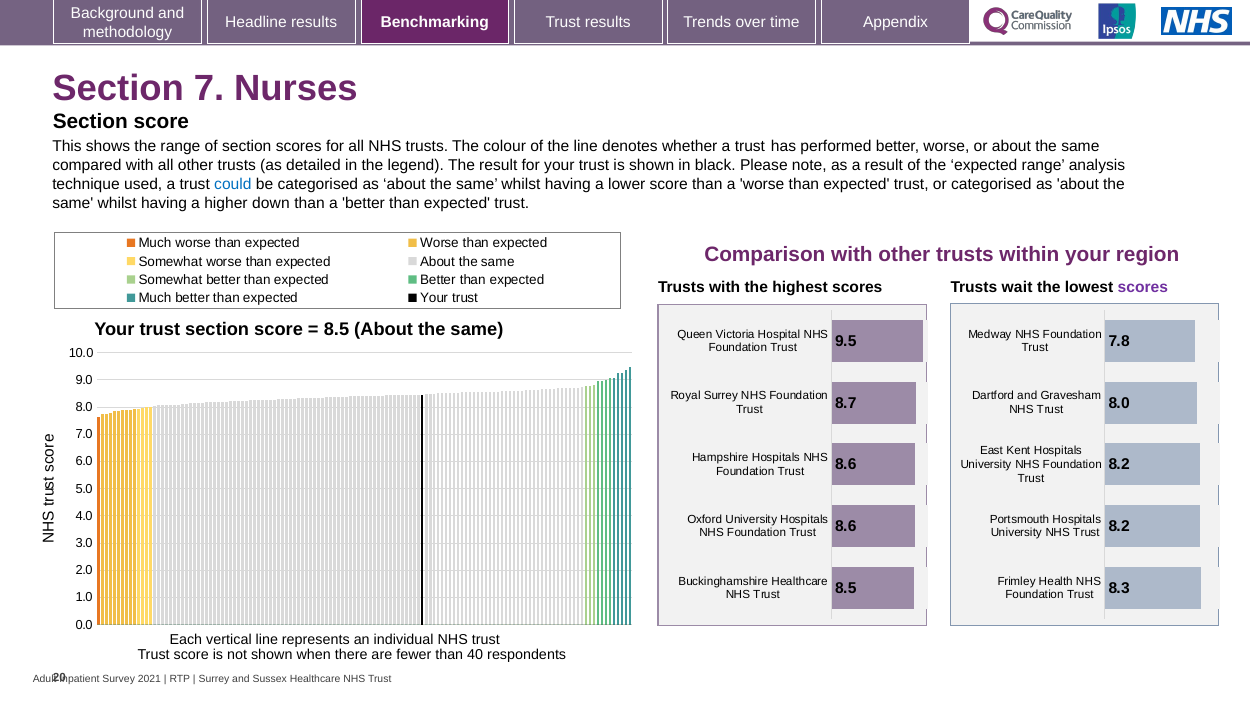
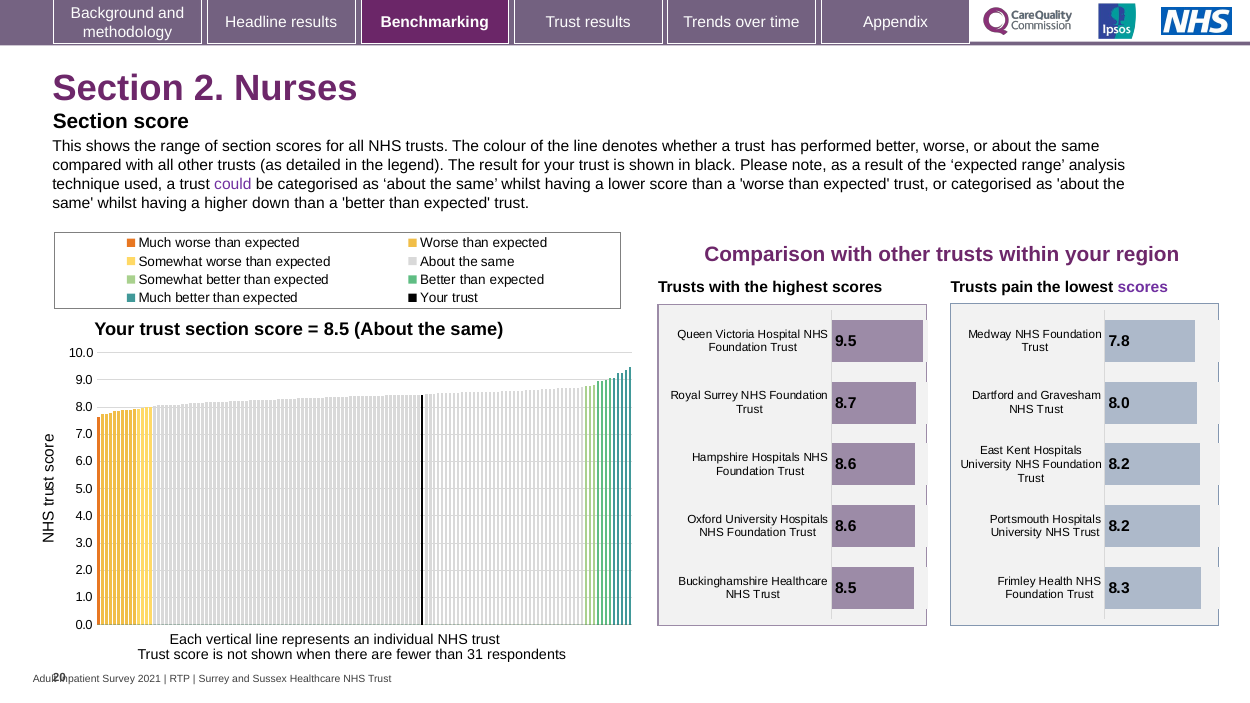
7: 7 -> 2 (209, 88)
could colour: blue -> purple (233, 184)
wait: wait -> pain (1017, 288)
40: 40 -> 31 (475, 655)
